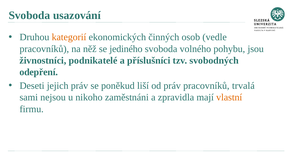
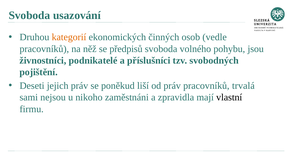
jediného: jediného -> předpisů (126, 49)
odepření: odepření -> pojištění (39, 72)
vlastní colour: orange -> black (229, 98)
